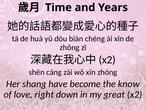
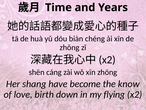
right: right -> birth (44, 94)
great: great -> flying (114, 94)
